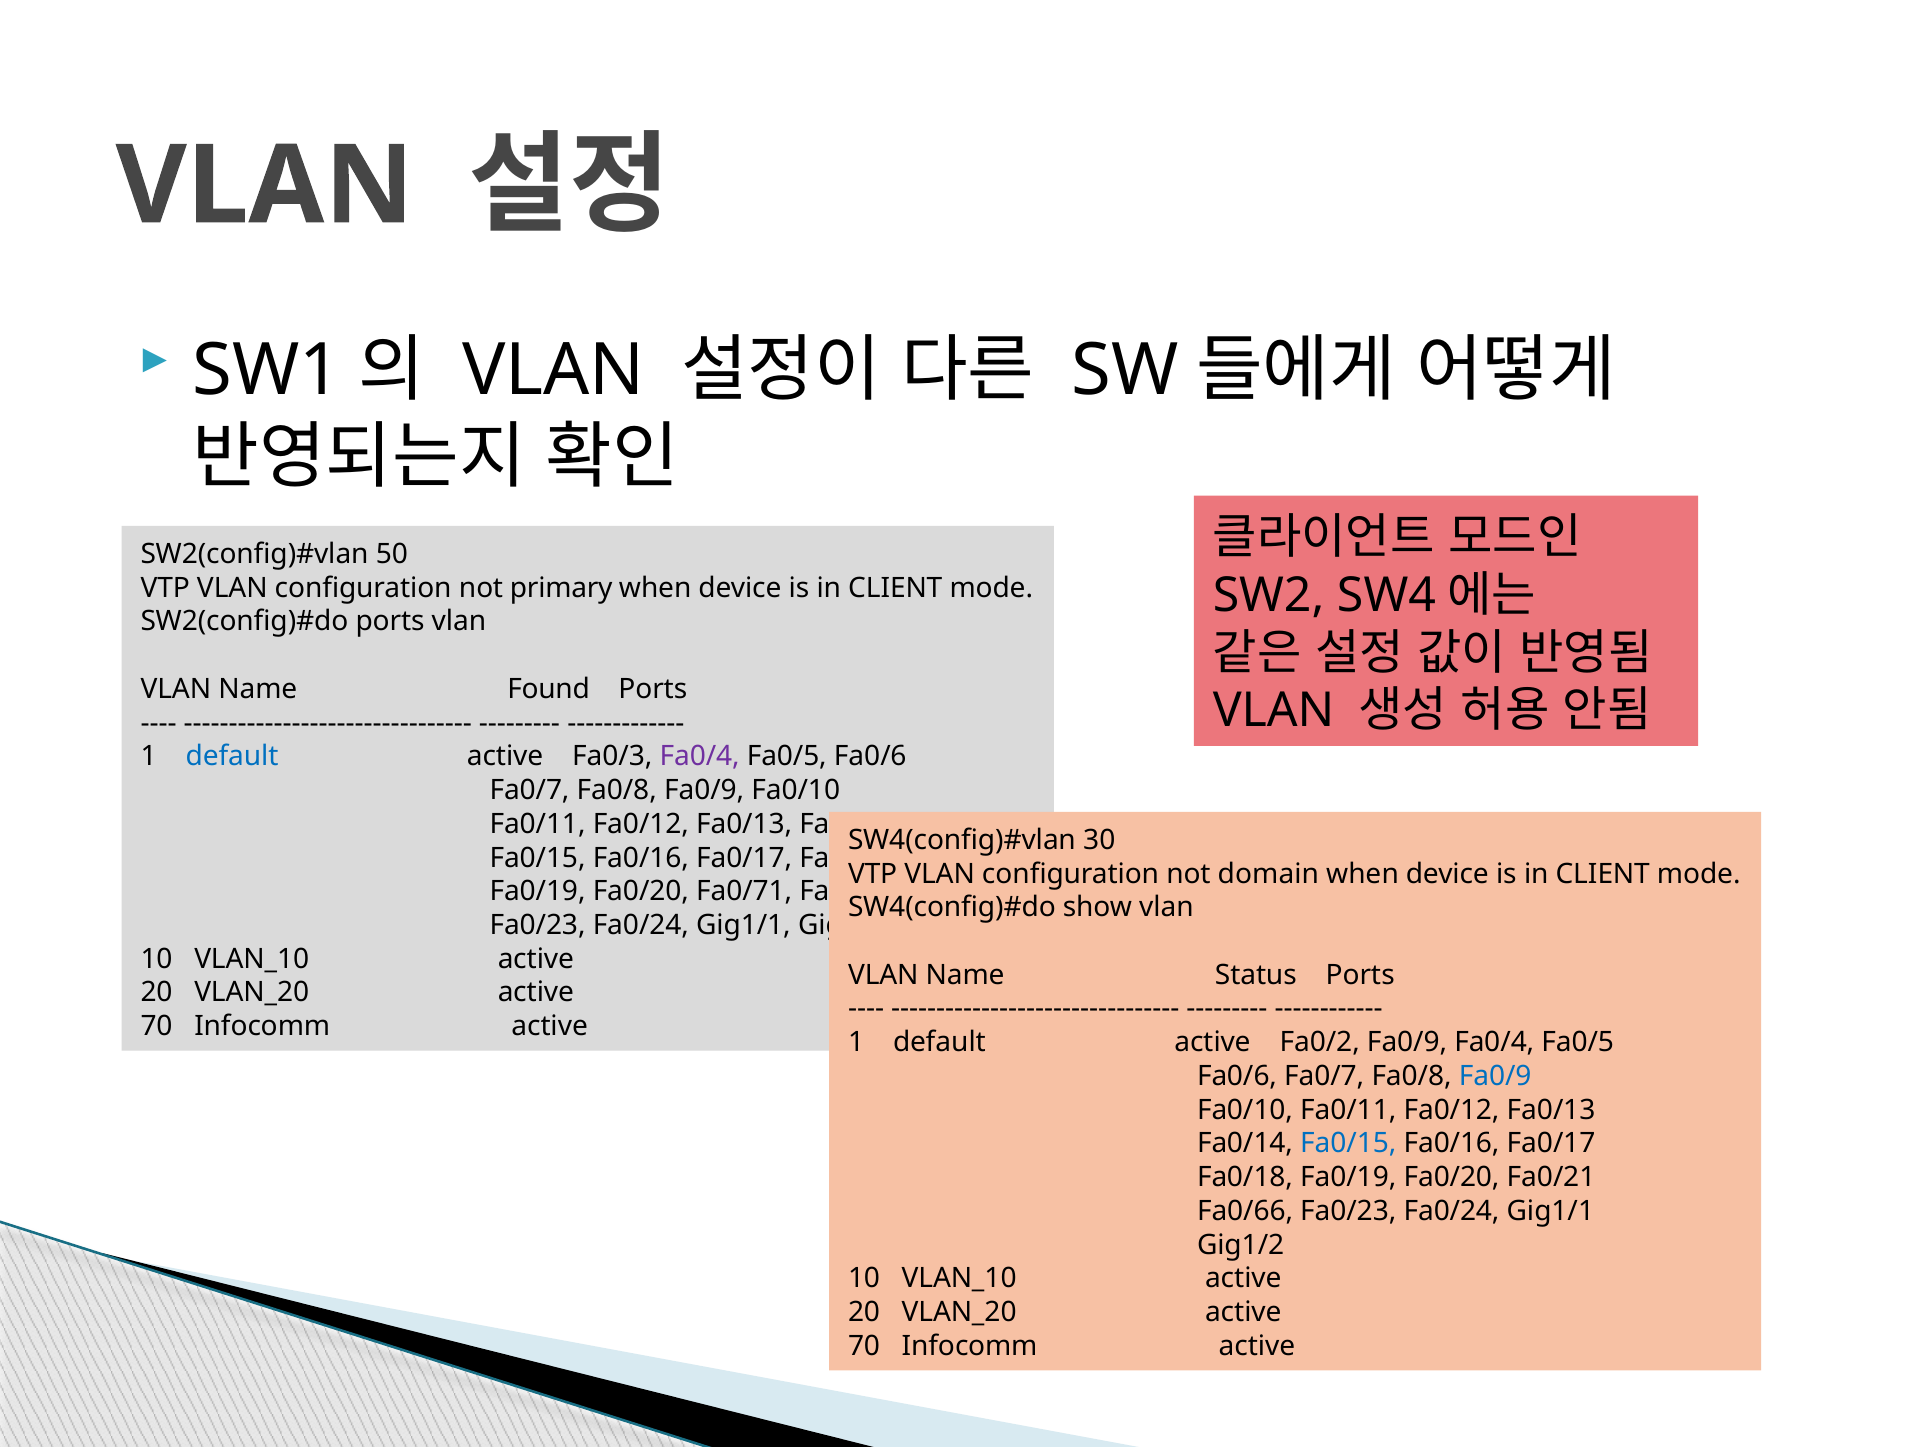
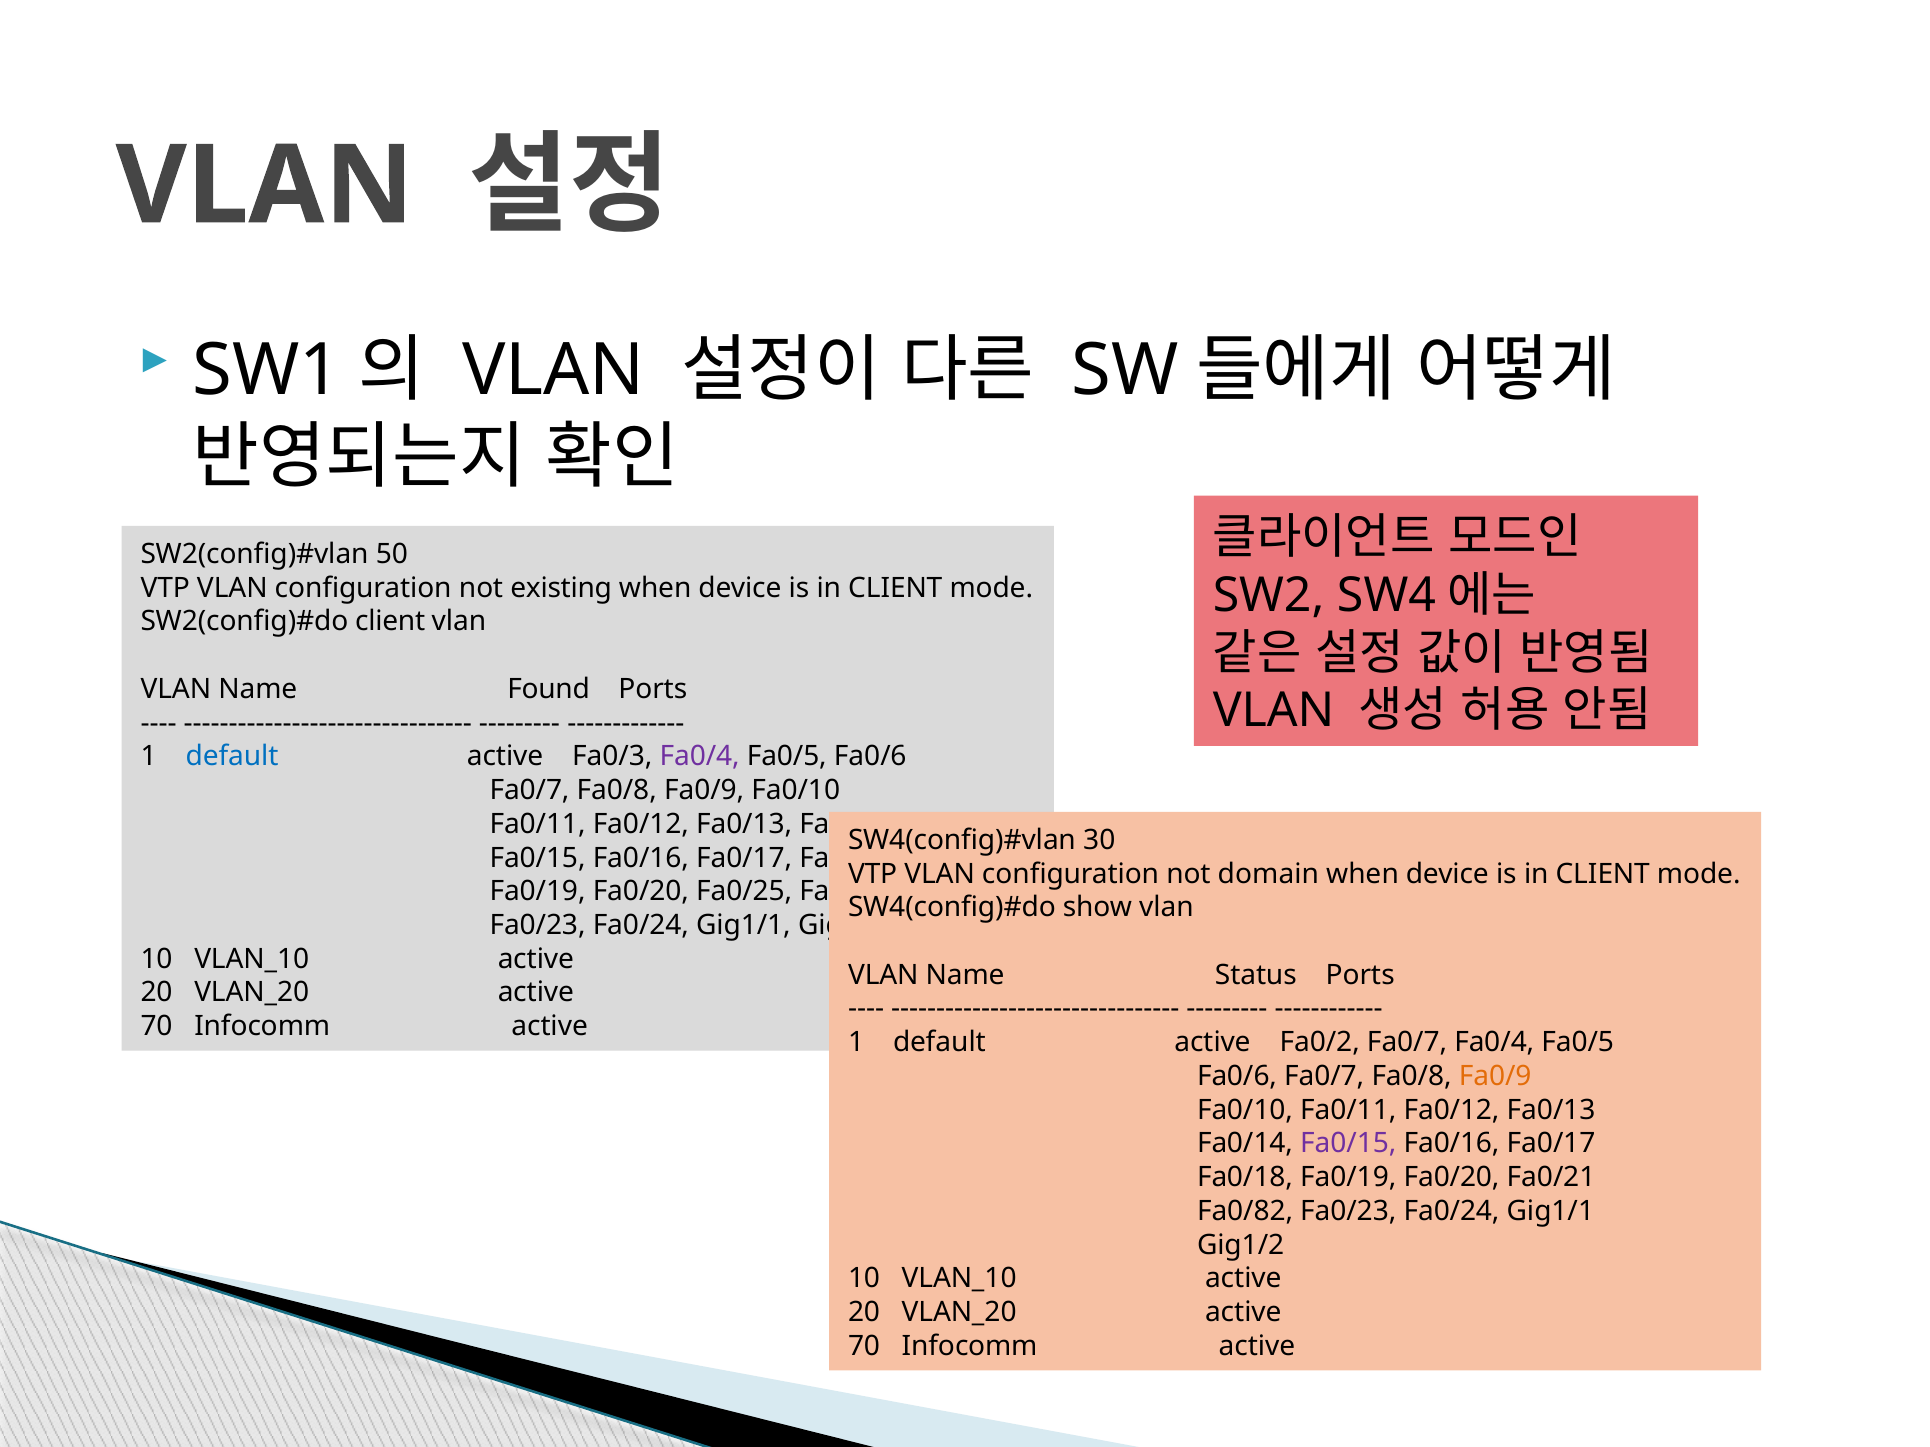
primary: primary -> existing (561, 588)
ports: ports -> client (390, 622)
Fa0/71: Fa0/71 -> Fa0/25 (744, 892)
Fa0/2 Fa0/9: Fa0/9 -> Fa0/7 (1407, 1043)
Fa0/9 colour: blue -> orange (1495, 1077)
Fa0/15 colour: blue -> purple (1348, 1144)
Fa0/66: Fa0/66 -> Fa0/82 (1245, 1211)
